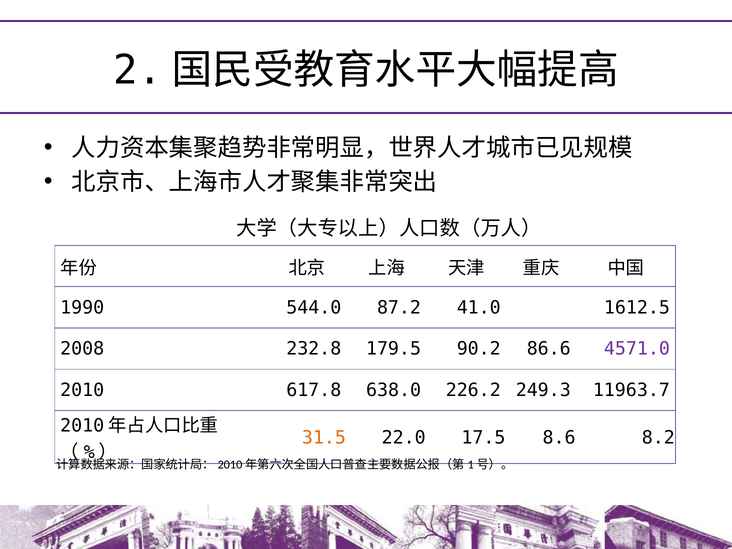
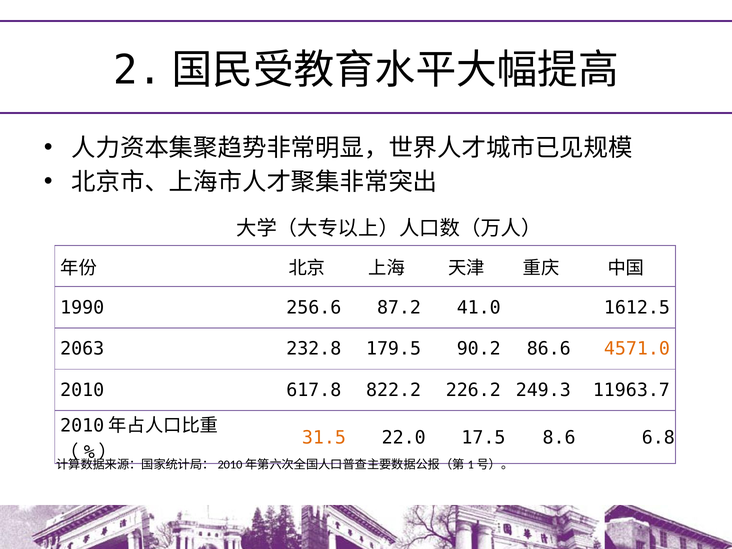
544.0: 544.0 -> 256.6 (314, 308)
2008: 2008 -> 2063 (82, 349)
4571.0 colour: purple -> orange (637, 349)
638.0: 638.0 -> 822.2 (394, 390)
8.2: 8.2 -> 6.8 (658, 438)
